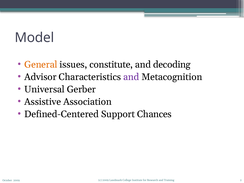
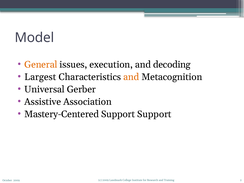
constitute: constitute -> execution (111, 64)
Advisor: Advisor -> Largest (40, 77)
and colour: purple -> orange (131, 77)
Defined-Centered: Defined-Centered -> Mastery-Centered (62, 114)
Support Chances: Chances -> Support (154, 114)
